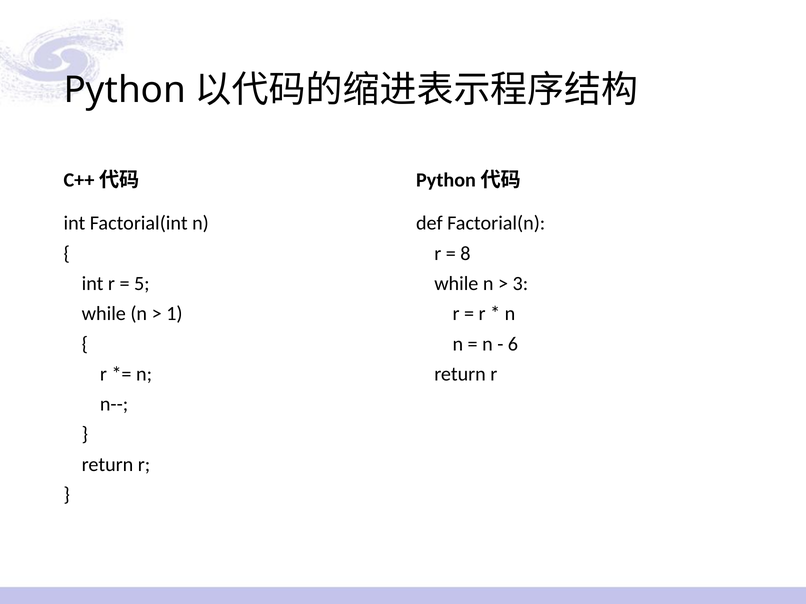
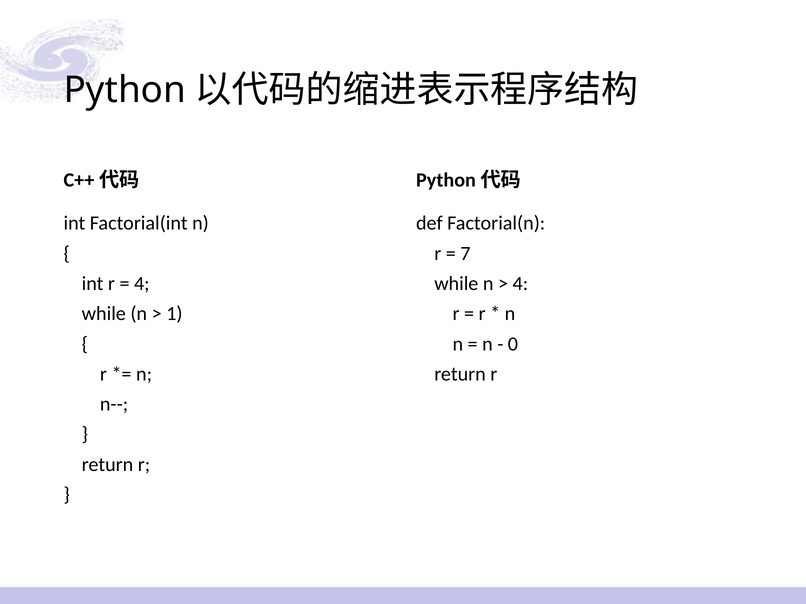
8: 8 -> 7 (465, 254)
5: 5 -> 4 (142, 284)
3: 3 -> 4 (520, 284)
6: 6 -> 0 (513, 344)
